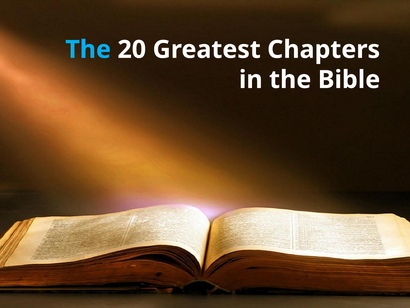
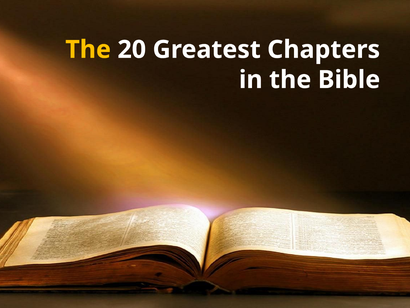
The colour: light blue -> yellow (88, 50)
